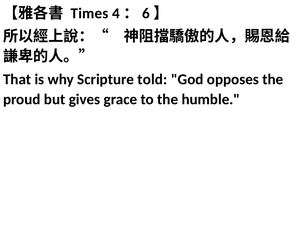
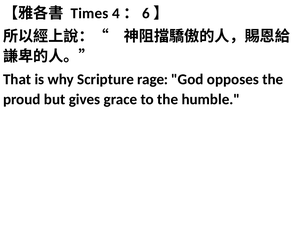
told: told -> rage (153, 79)
